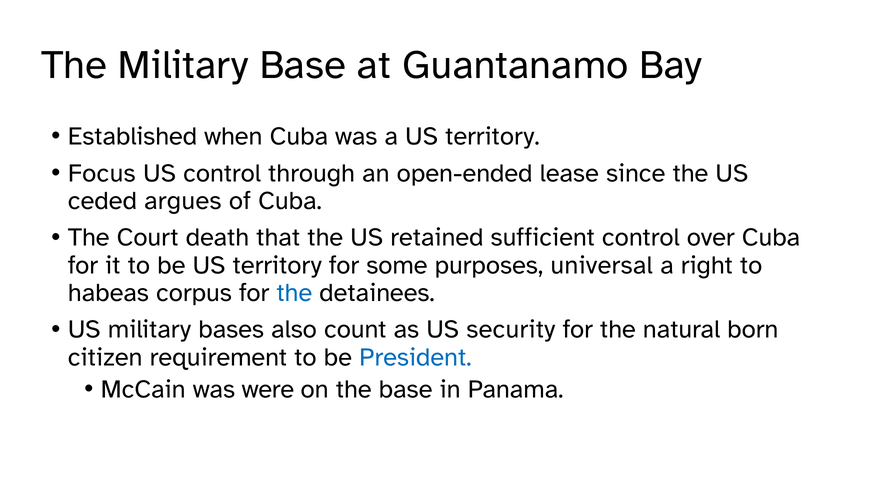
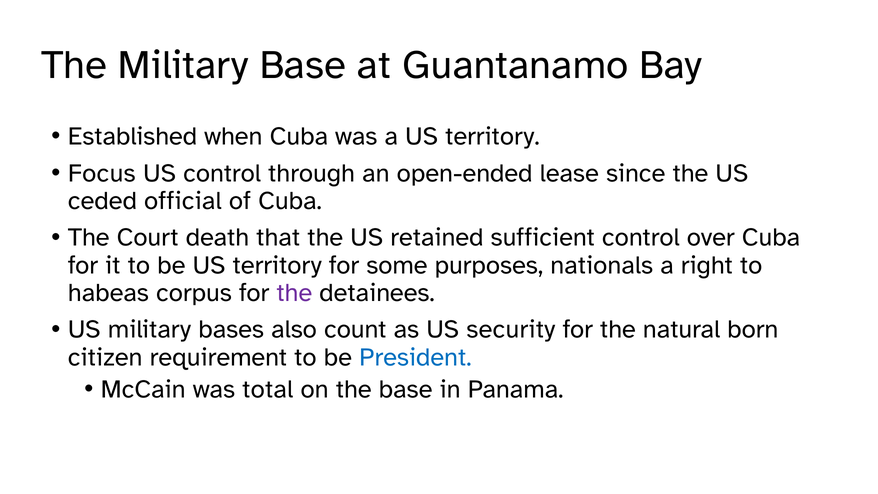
argues: argues -> official (183, 201)
universal: universal -> nationals (602, 265)
the colour: blue -> purple (294, 293)
were: were -> total (268, 389)
